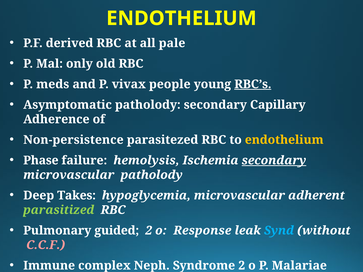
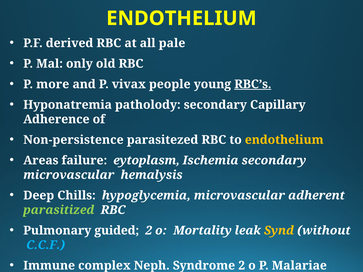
meds: meds -> more (53, 84)
Asymptomatic: Asymptomatic -> Hyponatremia (68, 105)
Phase: Phase -> Areas (41, 161)
hemolysis: hemolysis -> eytoplasm (147, 161)
secondary underline: present -> none (274, 161)
microvascular patholody: patholody -> hemalysis (152, 175)
Takes: Takes -> Chills (76, 196)
Response: Response -> Mortality (202, 231)
Synd colour: light blue -> yellow (279, 231)
C.C.F colour: pink -> light blue (46, 245)
